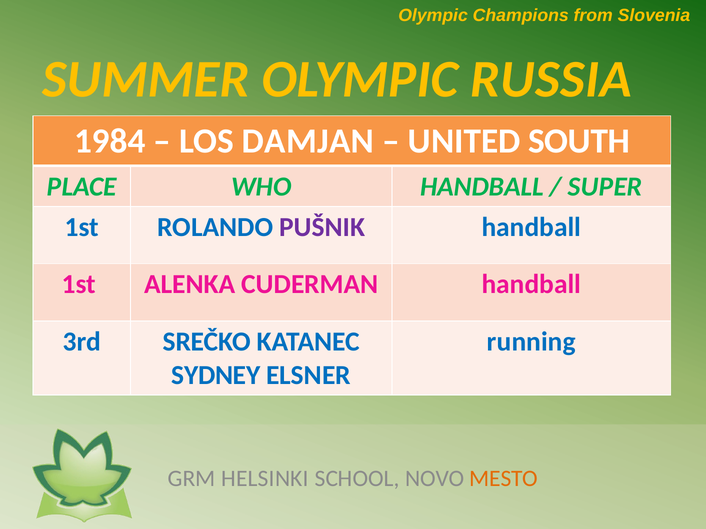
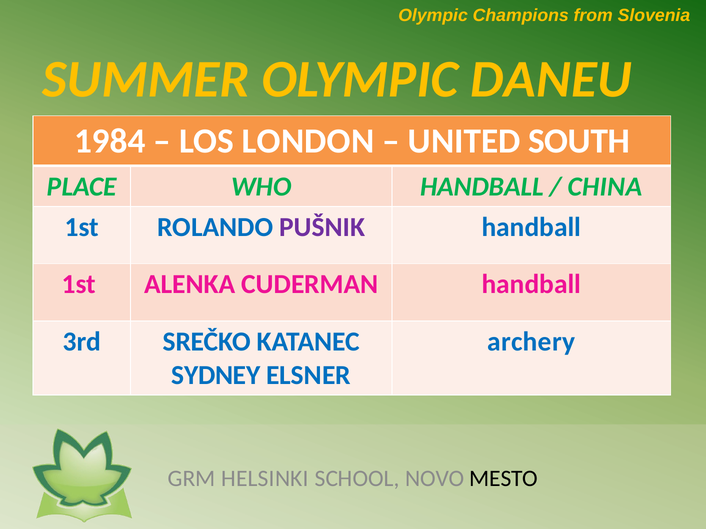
RUSSIA: RUSSIA -> DANEU (551, 79)
DAMJAN: DAMJAN -> LONDON (308, 141)
SUPER: SUPER -> CHINA (605, 187)
running: running -> archery (531, 342)
MESTO colour: orange -> black (504, 479)
